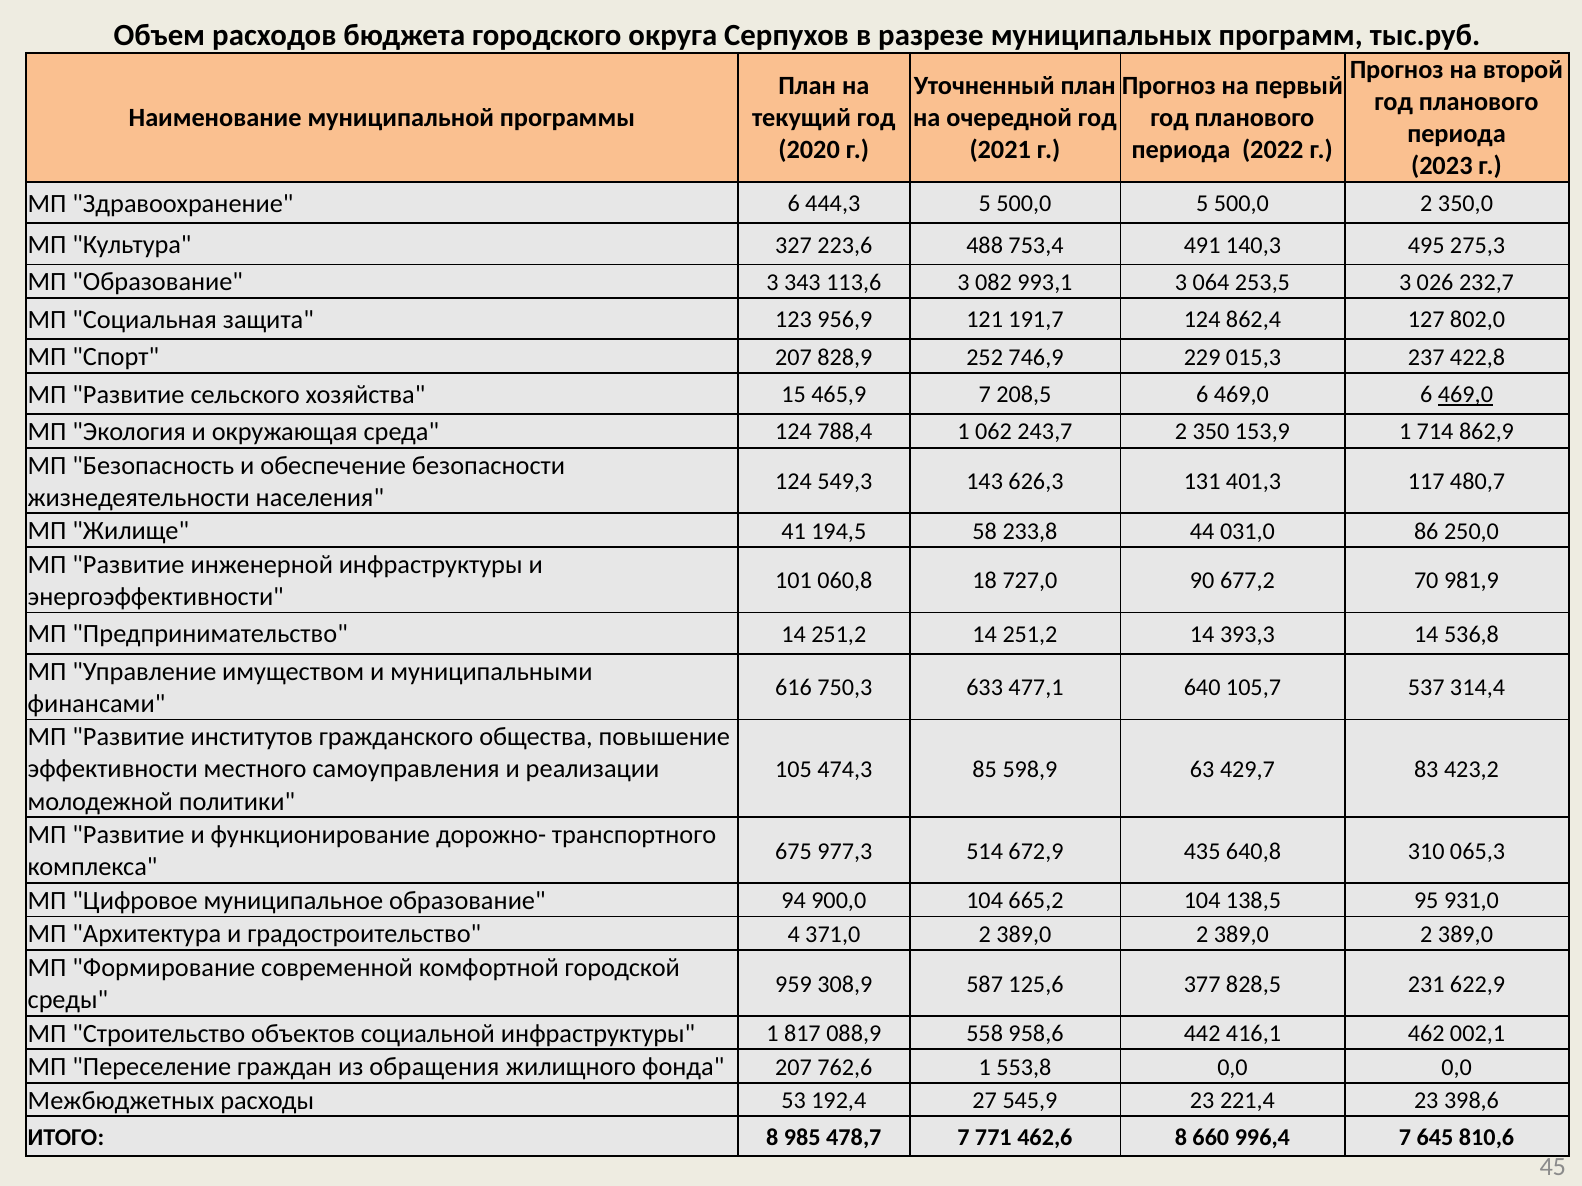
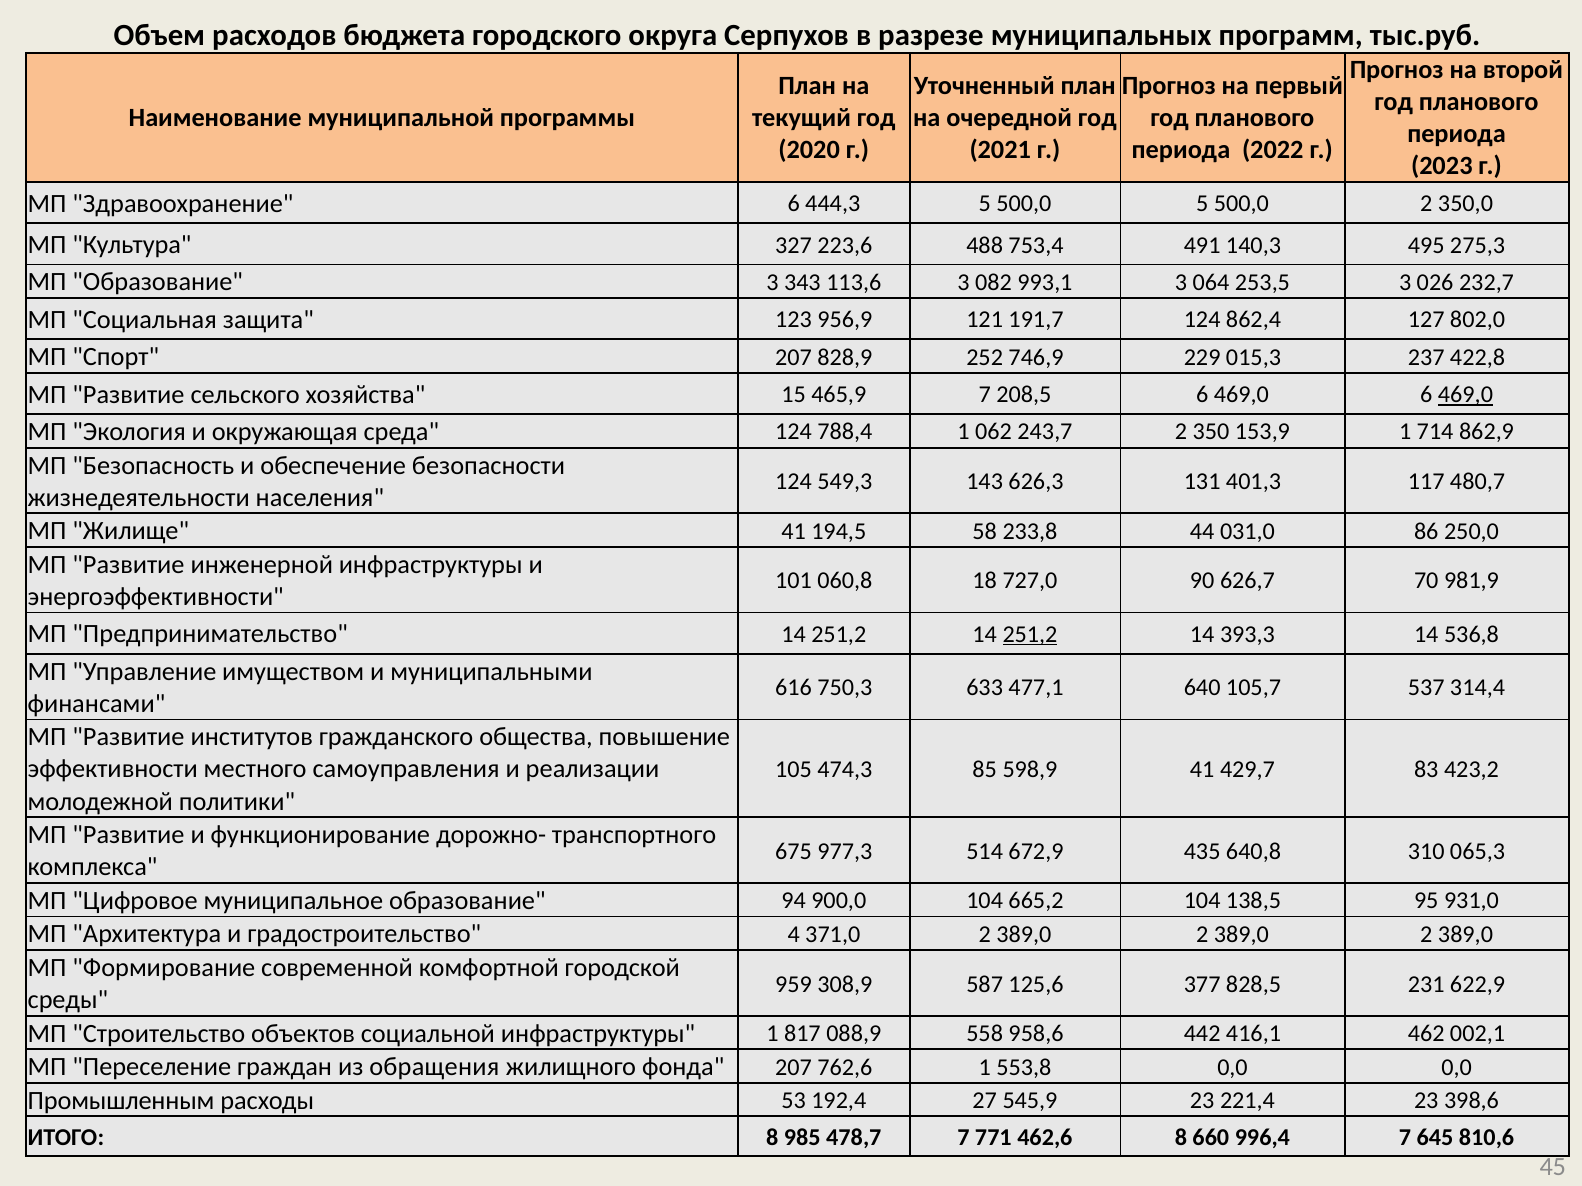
677,2: 677,2 -> 626,7 (1247, 581)
251,2 underline: none -> present (1030, 635)
598,9 63: 63 -> 41 (1202, 770)
Межбюджетных: Межбюджетных -> Промышленным (121, 1101)
